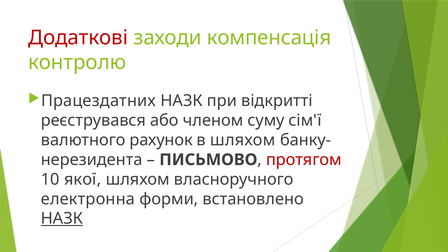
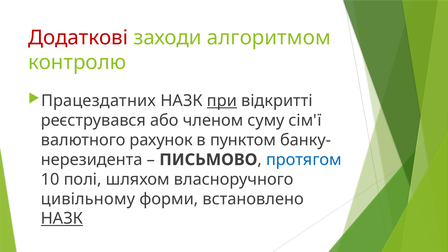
компенсація: компенсація -> алгоритмом (269, 38)
при underline: none -> present (222, 101)
в шляхом: шляхом -> пунктом (243, 140)
протягом colour: red -> blue (304, 160)
якої: якої -> полі (83, 179)
електронна: електронна -> цивільному (88, 199)
